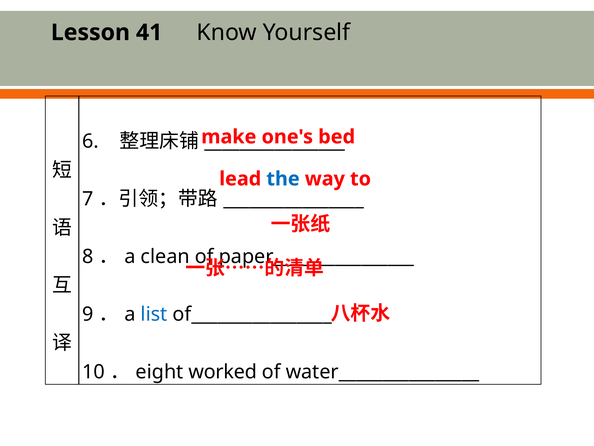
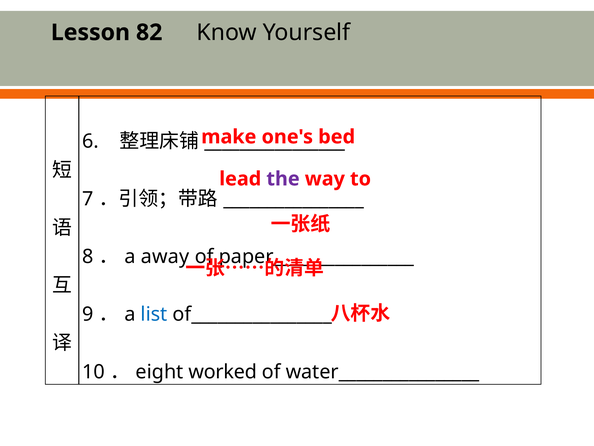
41: 41 -> 82 (149, 32)
the colour: blue -> purple (283, 179)
clean: clean -> away (165, 256)
